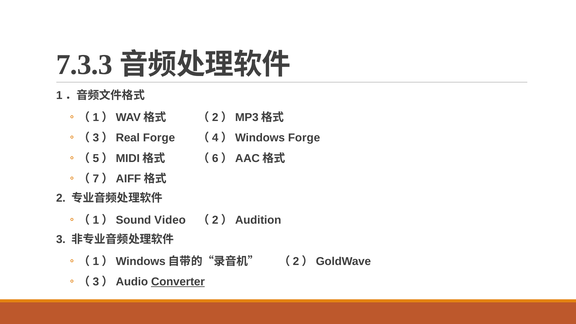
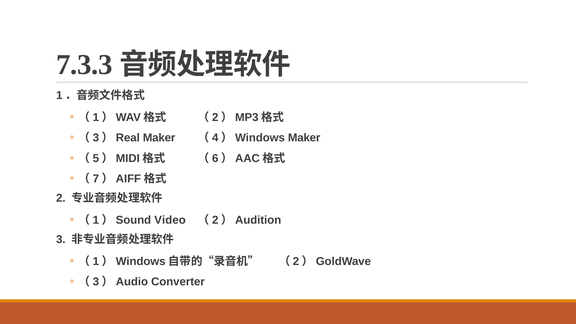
（3）Real Forge: Forge -> Maker (159, 138)
（4）Windows Forge: Forge -> Maker (304, 138)
Converter underline: present -> none (178, 282)
